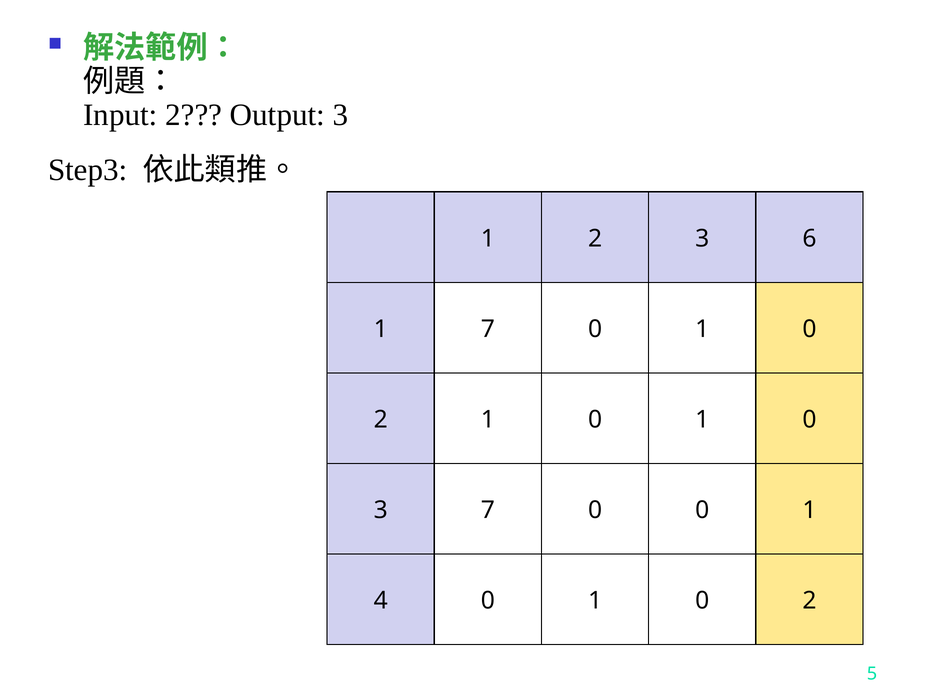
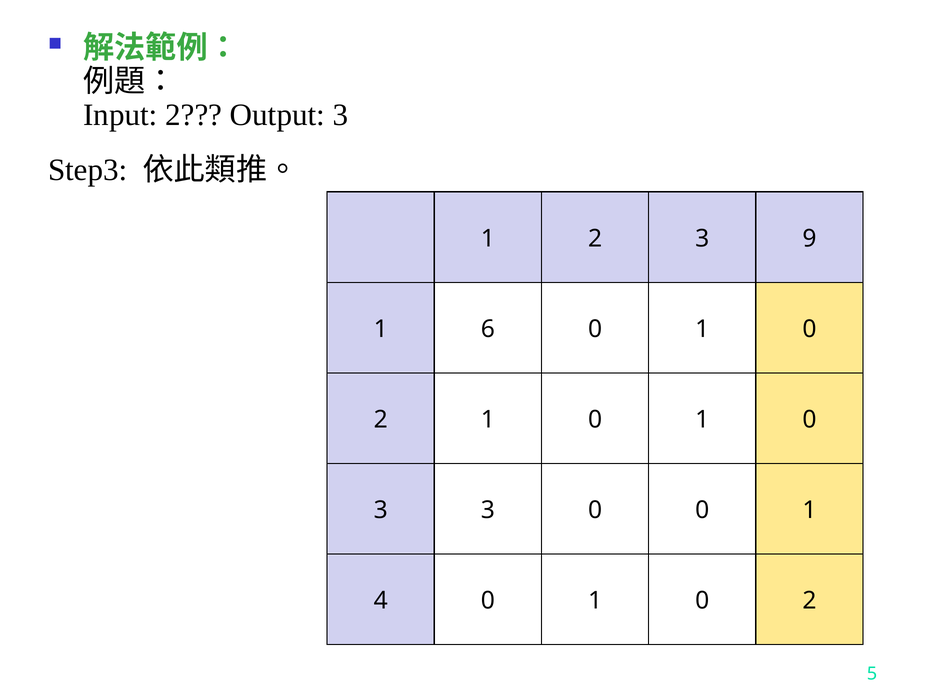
6: 6 -> 9 (809, 239)
1 7: 7 -> 6 (488, 329)
3 7: 7 -> 3 (488, 511)
